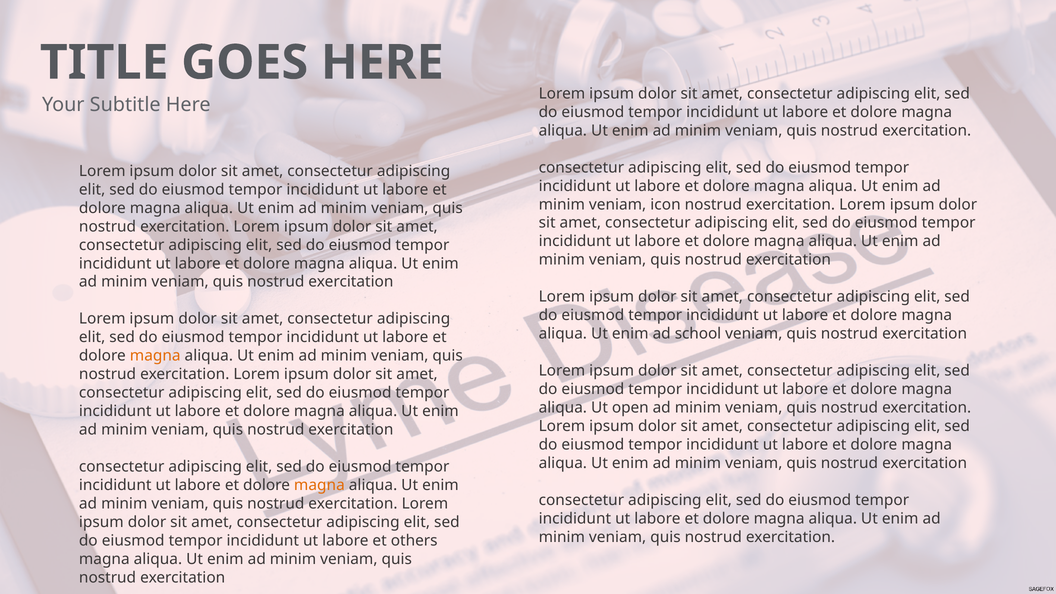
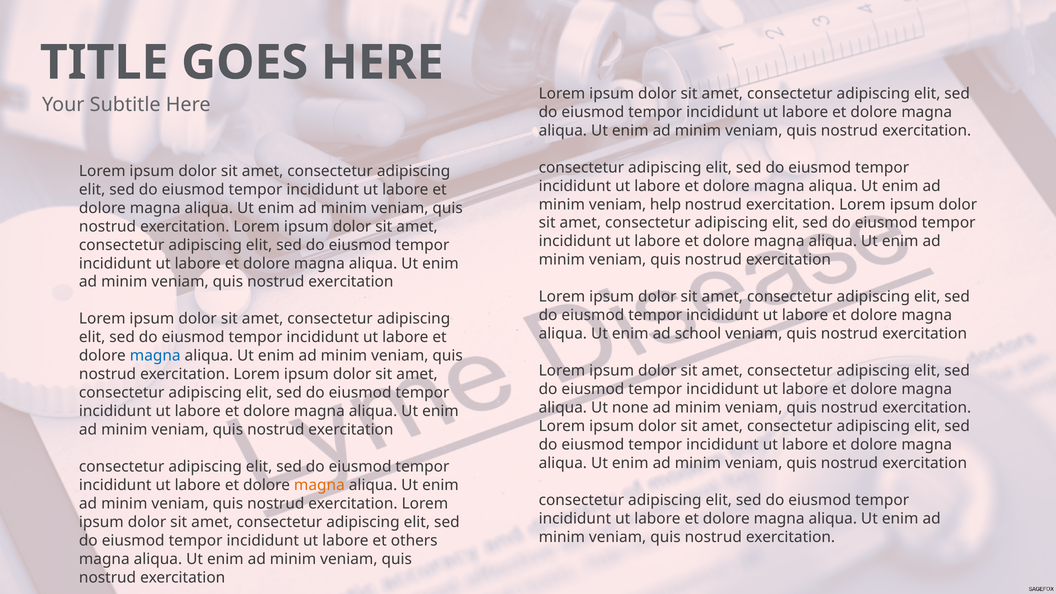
icon: icon -> help (666, 204)
magna colour: orange -> blue (155, 356)
open: open -> none (630, 408)
